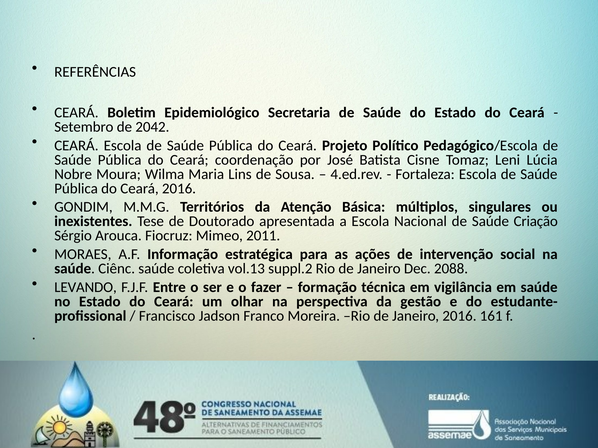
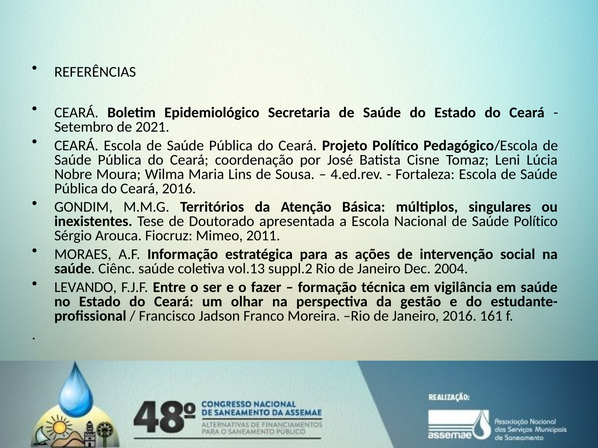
2042: 2042 -> 2021 (152, 127)
Saúde Criação: Criação -> Político (536, 222)
2088: 2088 -> 2004 (451, 269)
